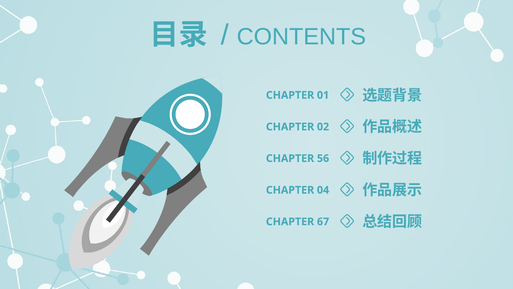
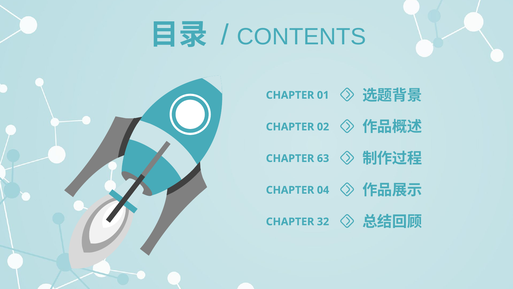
56: 56 -> 63 (323, 158)
67: 67 -> 32 (323, 221)
